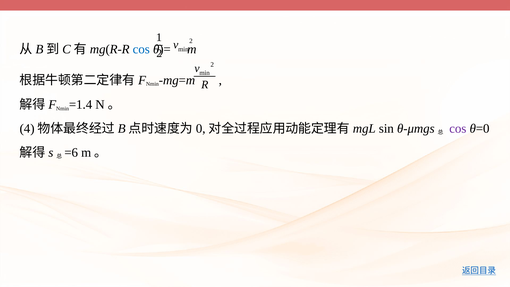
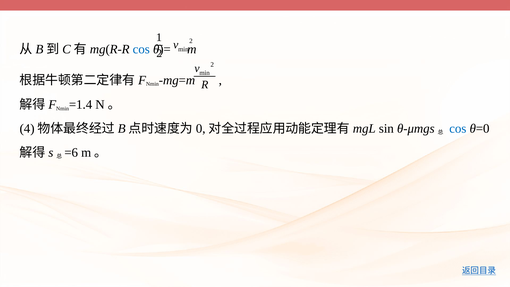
cos colour: purple -> blue (458, 128)
